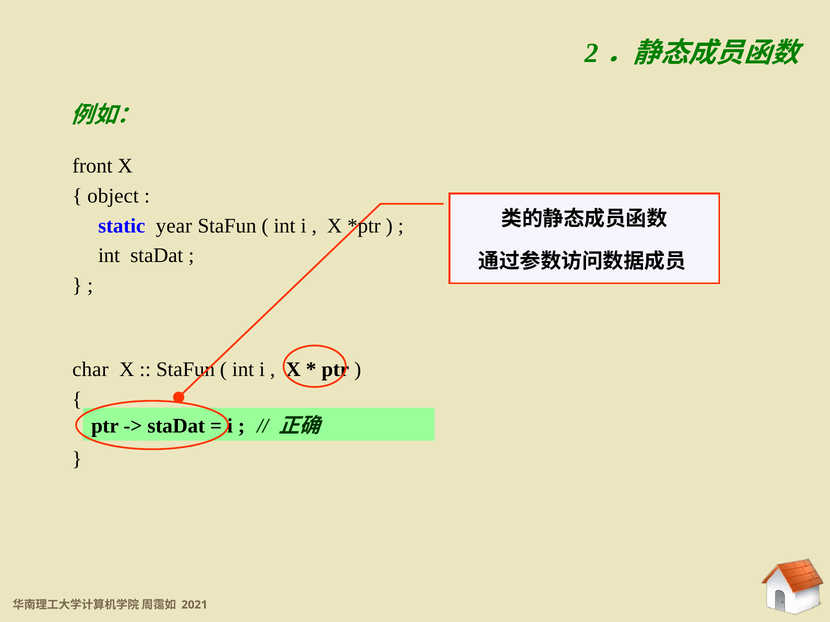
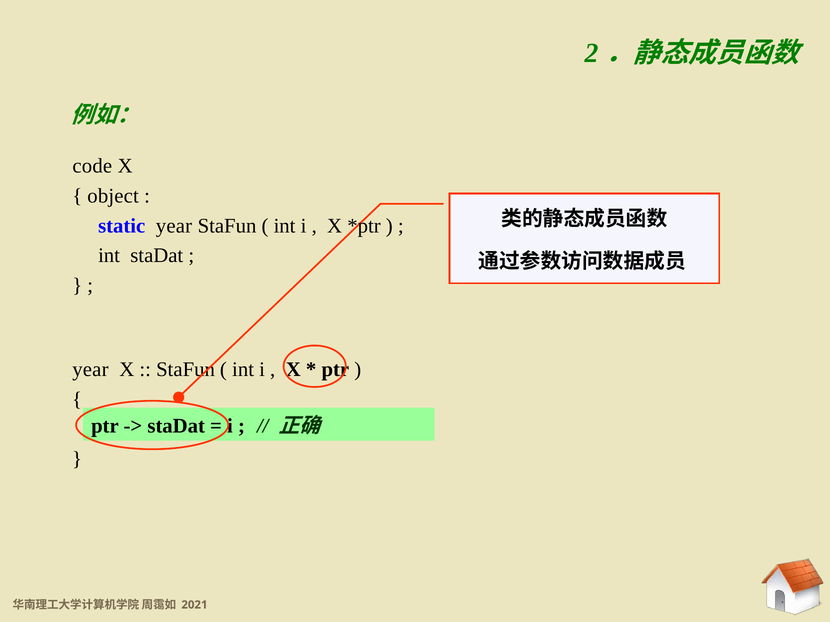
front: front -> code (92, 166)
char: char -> year (90, 370)
